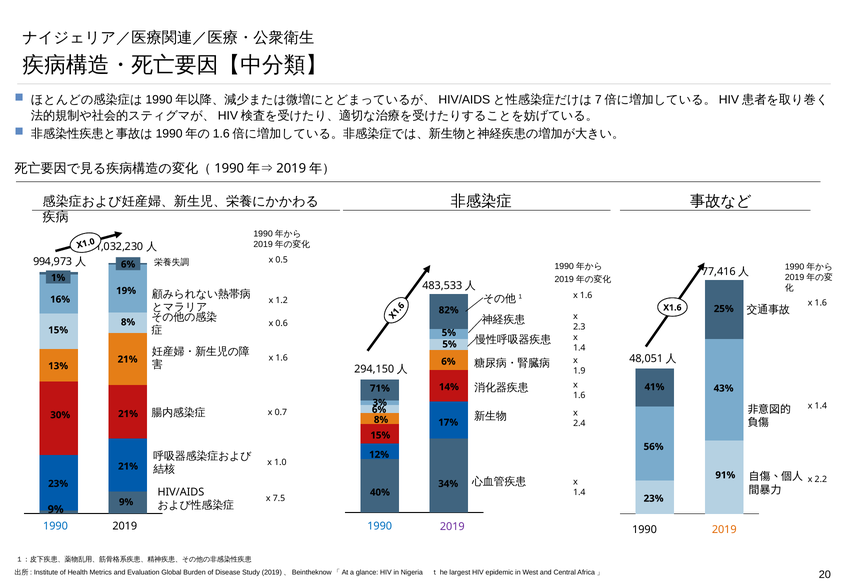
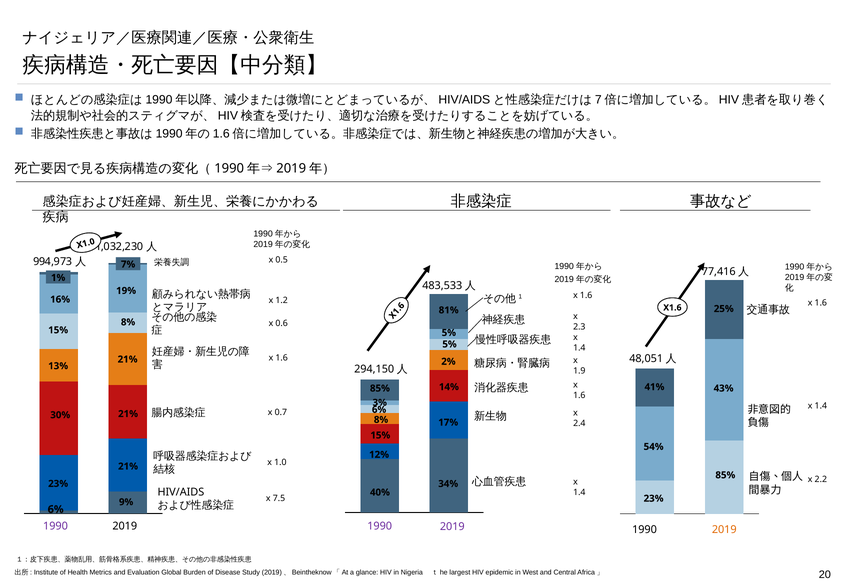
6%: 6% -> 7% (128, 264)
82%: 82% -> 81% (449, 310)
6%: 6% -> 2% (448, 362)
71%: 71% -> 85% (380, 388)
56%: 56% -> 54% (654, 447)
91%: 91% -> 85% (725, 475)
9%: 9% -> 6% (56, 509)
1990 colour: blue -> purple (56, 526)
1990 colour: blue -> purple (380, 526)
